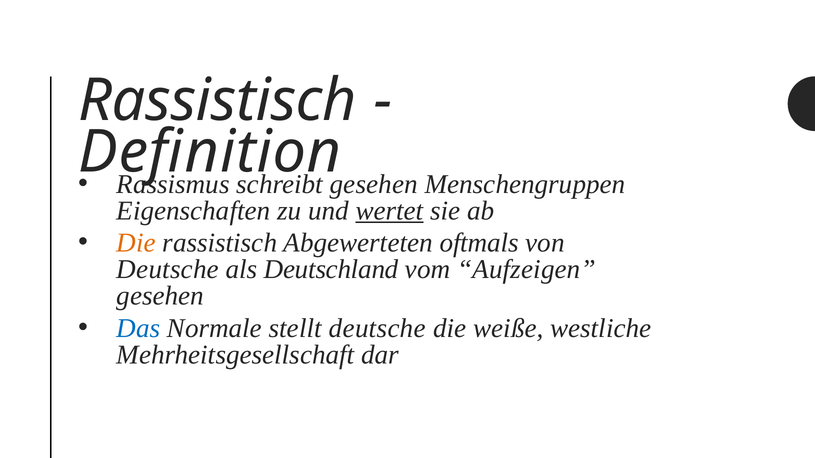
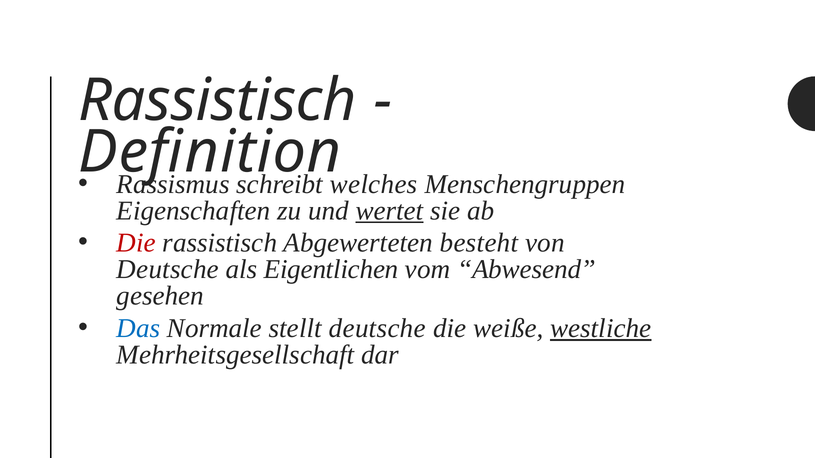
gesehen: gesehen -> welches (374, 184)
Die colour: orange -> red (136, 243)
oftmals: oftmals -> besteht (479, 243)
Deutschland: Deutschland -> Eigentlichen (331, 270)
Aufzeigen: Aufzeigen -> Abwesend (527, 270)
westliche underline: none -> present (601, 329)
